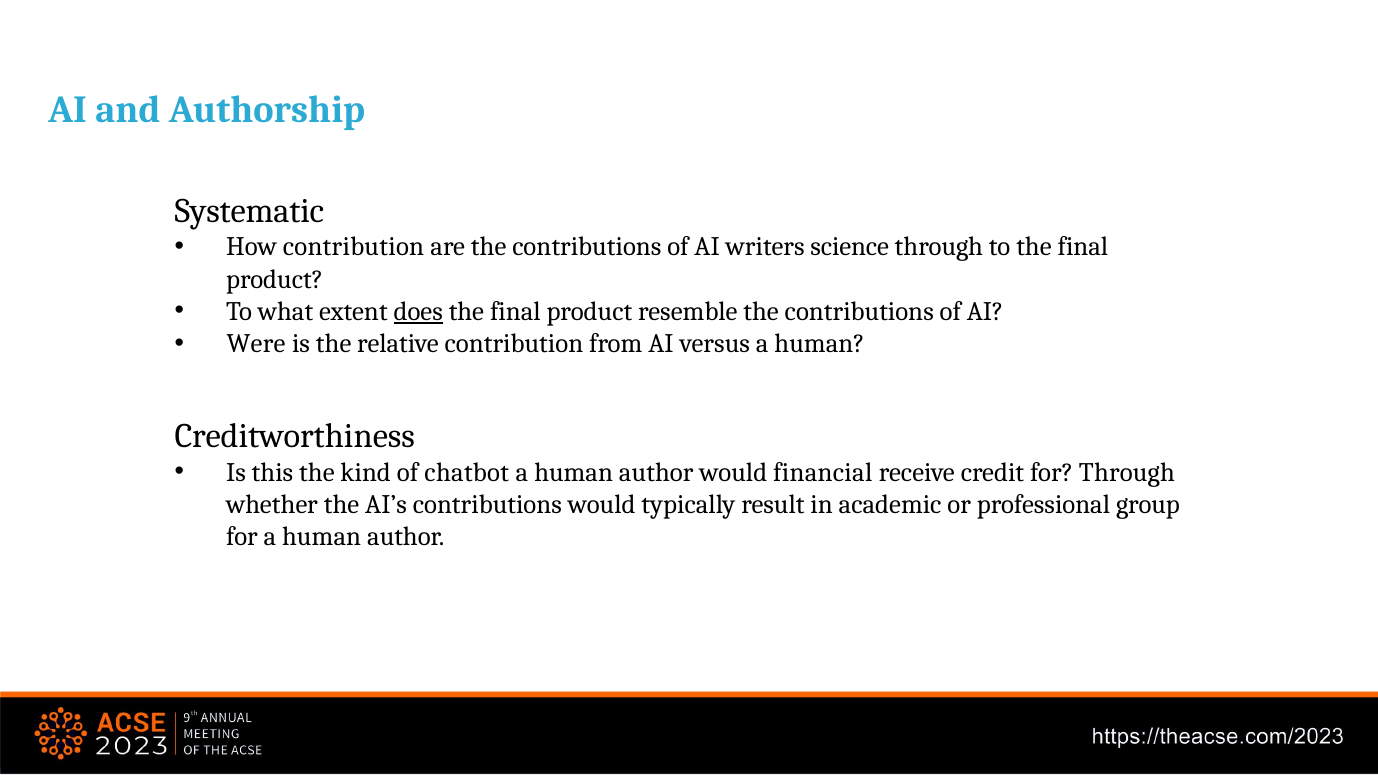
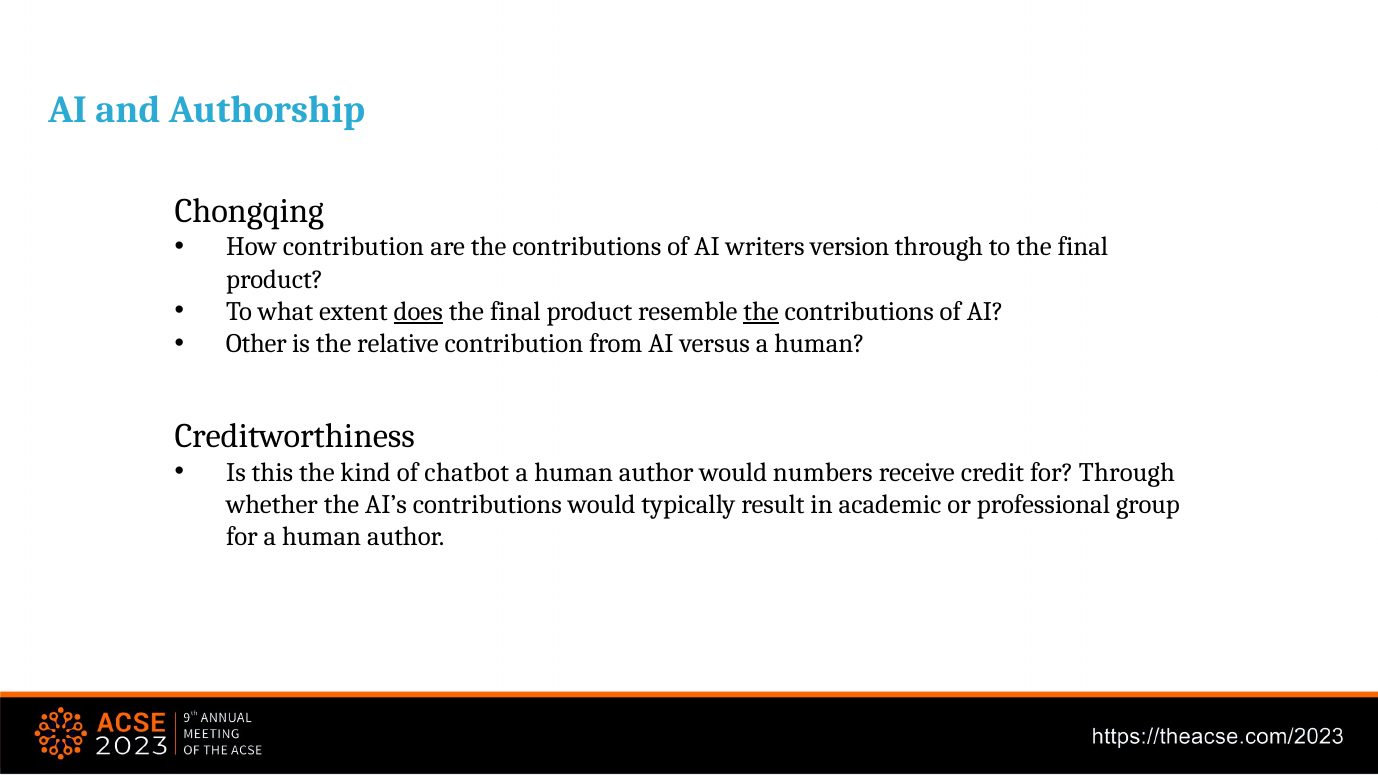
Systematic: Systematic -> Chongqing (249, 211)
science: science -> version (850, 247)
the underline: none -> present (761, 312)
Were: Were -> Other (256, 344)
financial: financial -> numbers (823, 472)
